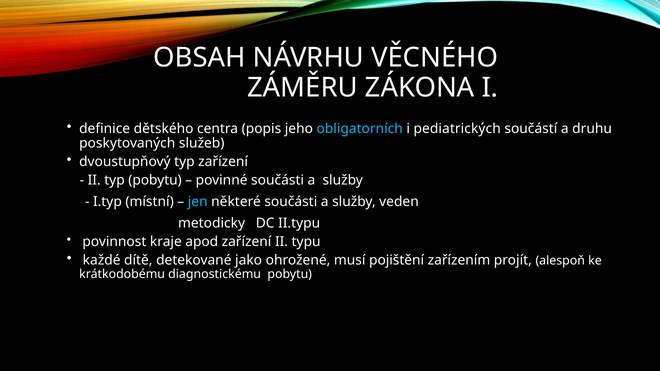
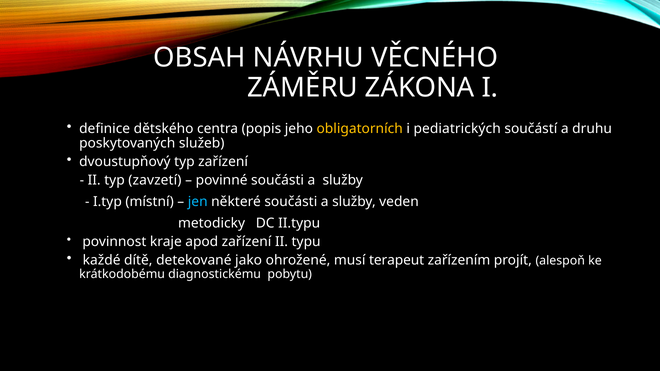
obligatorních colour: light blue -> yellow (360, 129)
typ pobytu: pobytu -> zavzetí (155, 180)
pojištění: pojištění -> terapeut (397, 260)
